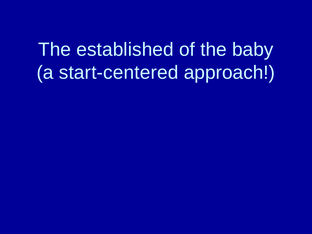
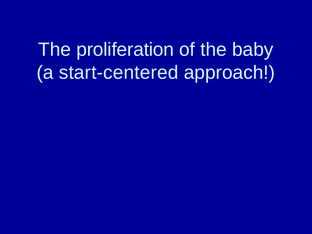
established: established -> proliferation (125, 50)
